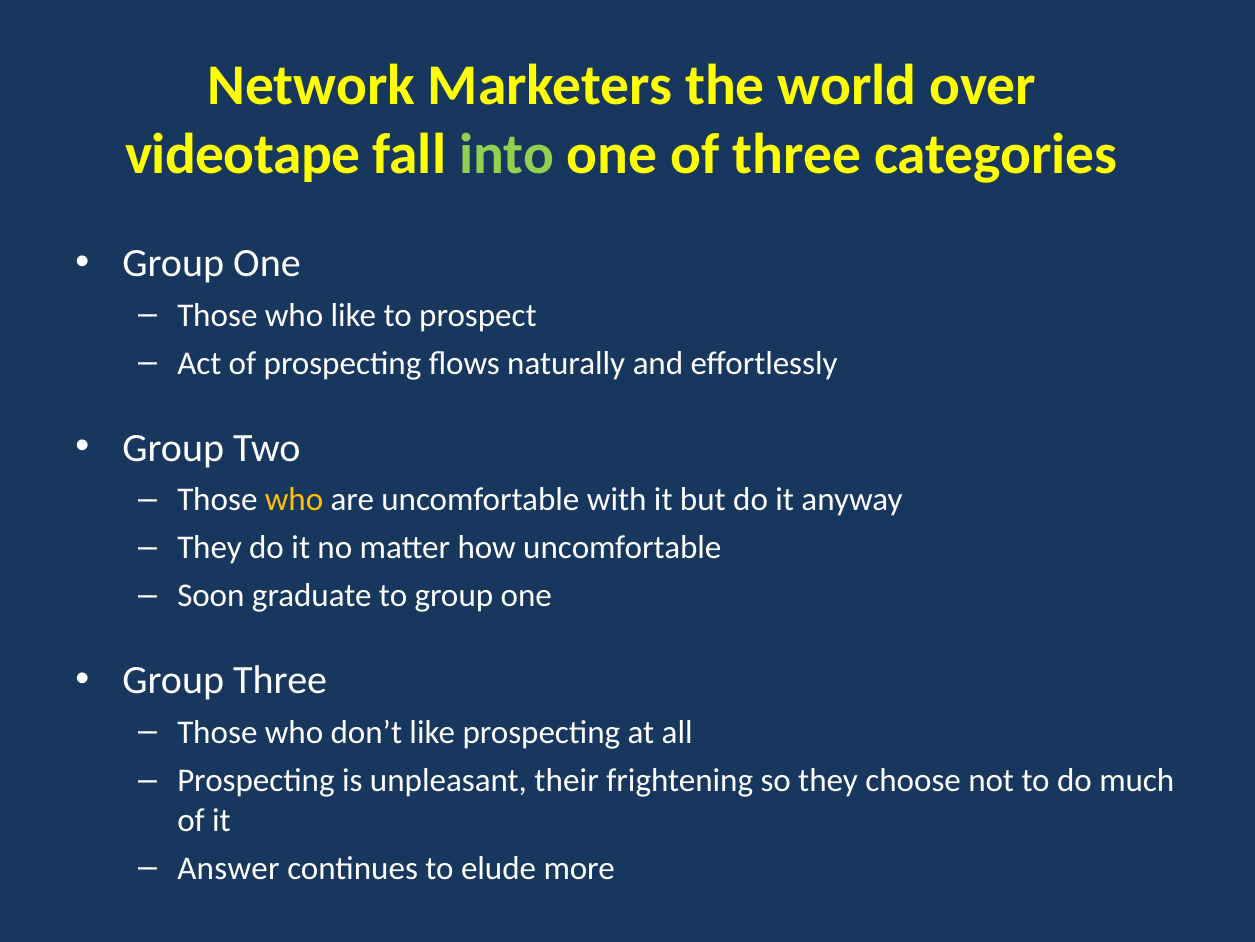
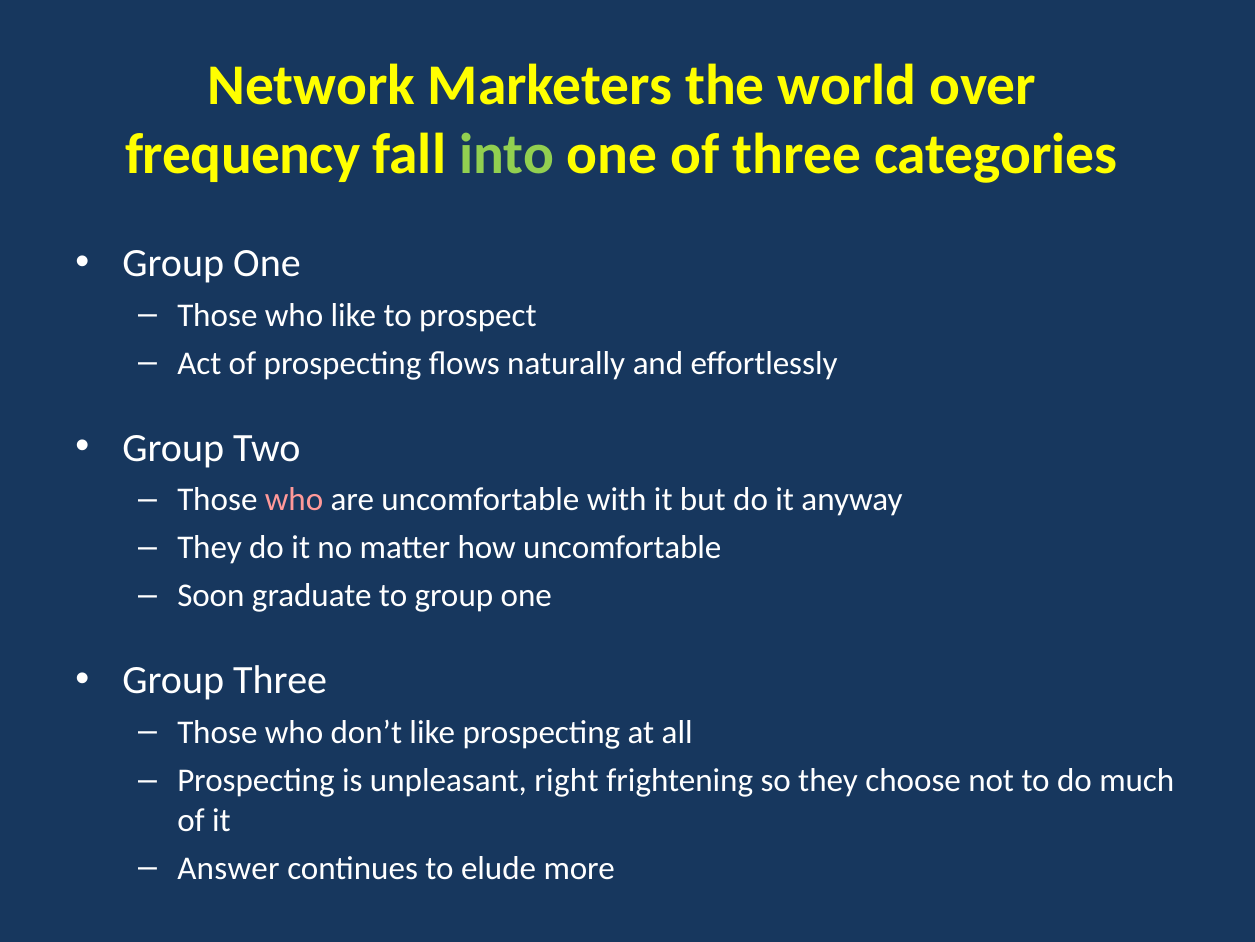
videotape: videotape -> frequency (243, 155)
who colour: yellow -> pink (294, 499)
their: their -> right (567, 780)
